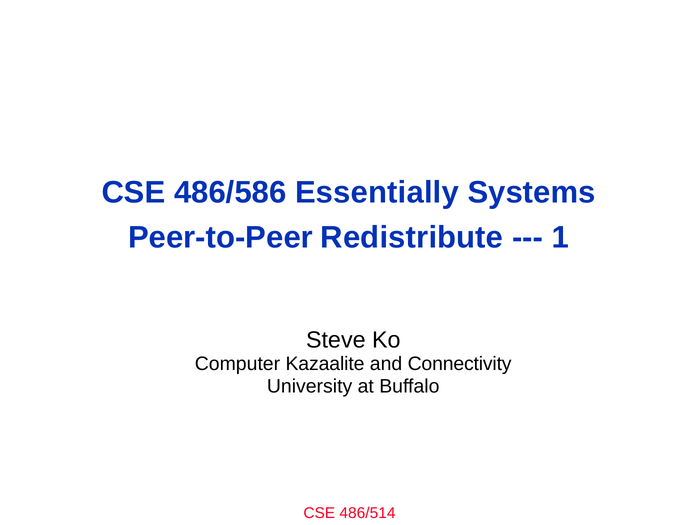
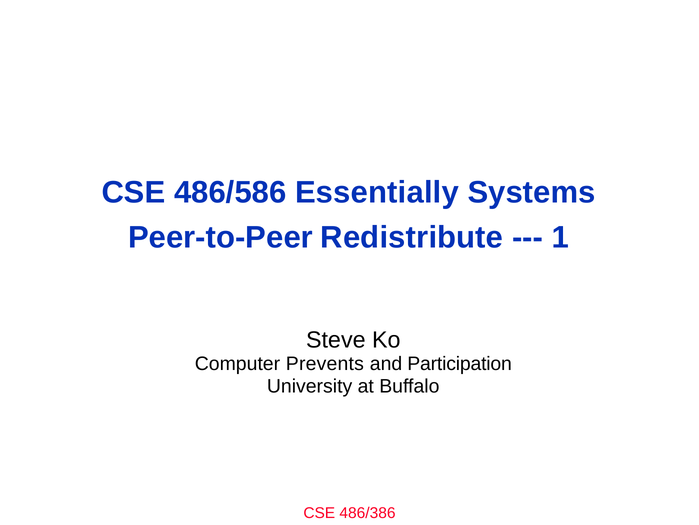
Kazaalite: Kazaalite -> Prevents (325, 363)
Connectivity: Connectivity -> Participation (460, 363)
486/514: 486/514 -> 486/386 (367, 512)
